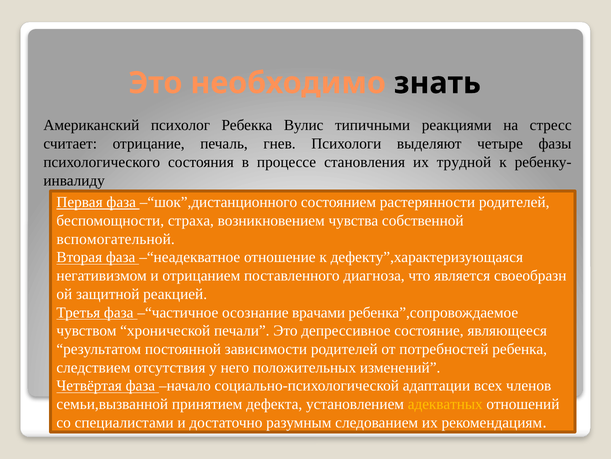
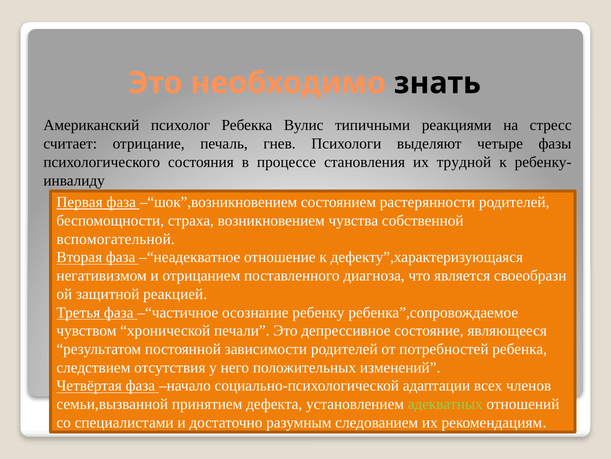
–“шок”,дистанционного: –“шок”,дистанционного -> –“шок”,возникновением (219, 202)
врачами: врачами -> ребенку (318, 312)
адекватных colour: yellow -> light green (445, 404)
